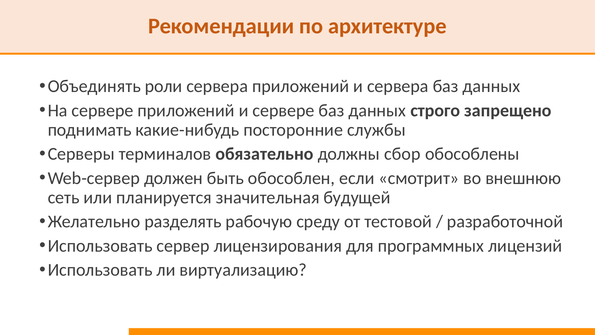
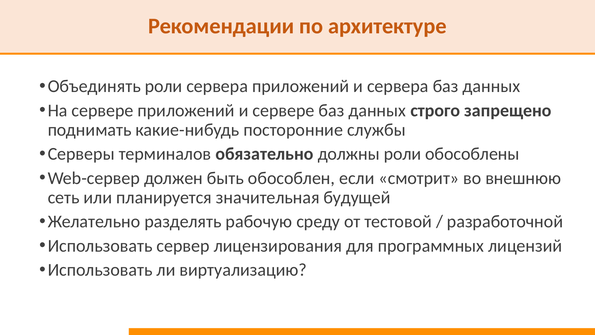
должны сбор: сбор -> роли (403, 154)
